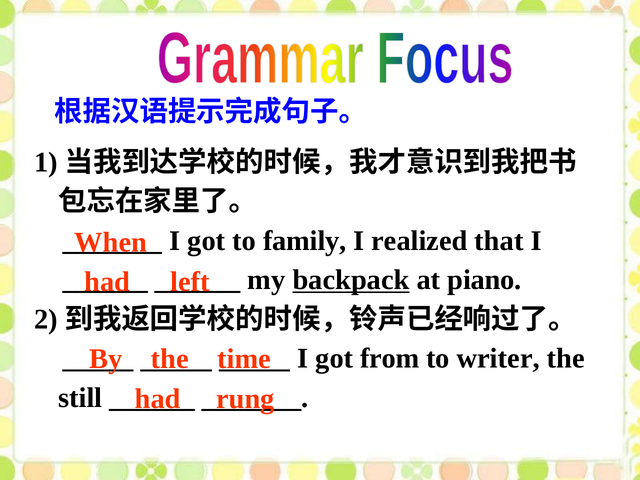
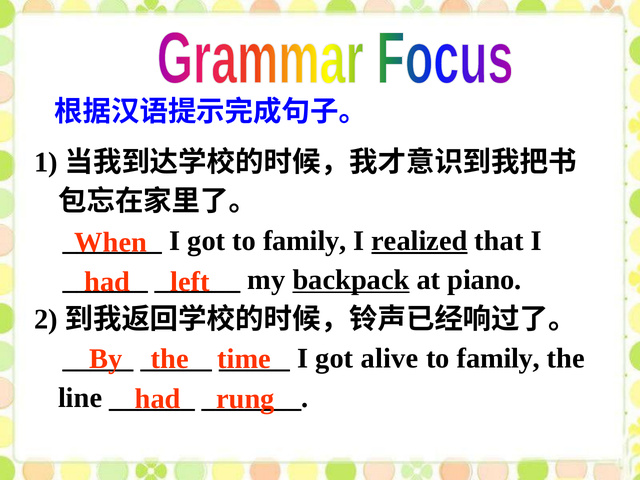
realized underline: none -> present (419, 241)
from: from -> alive (390, 359)
writer: writer -> family (498, 359)
still: still -> line (80, 398)
